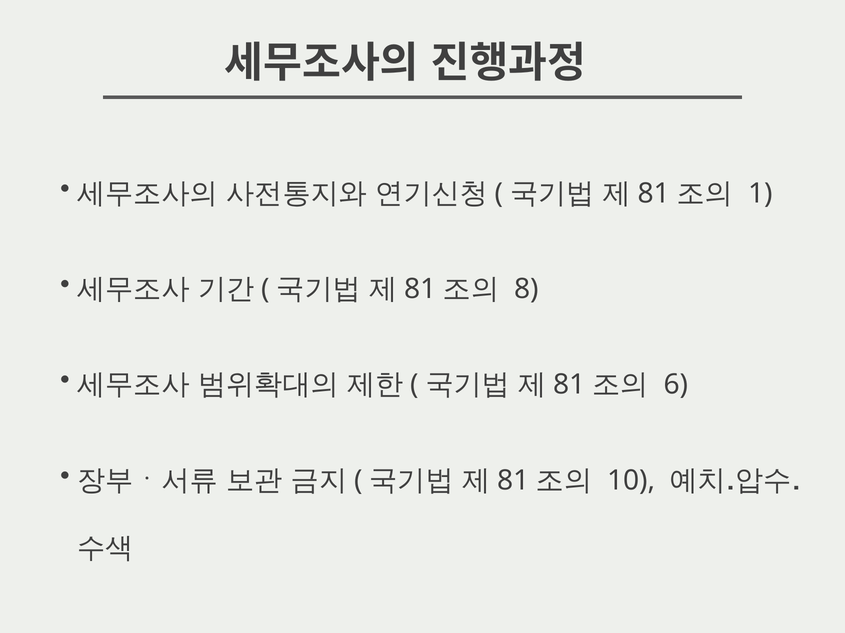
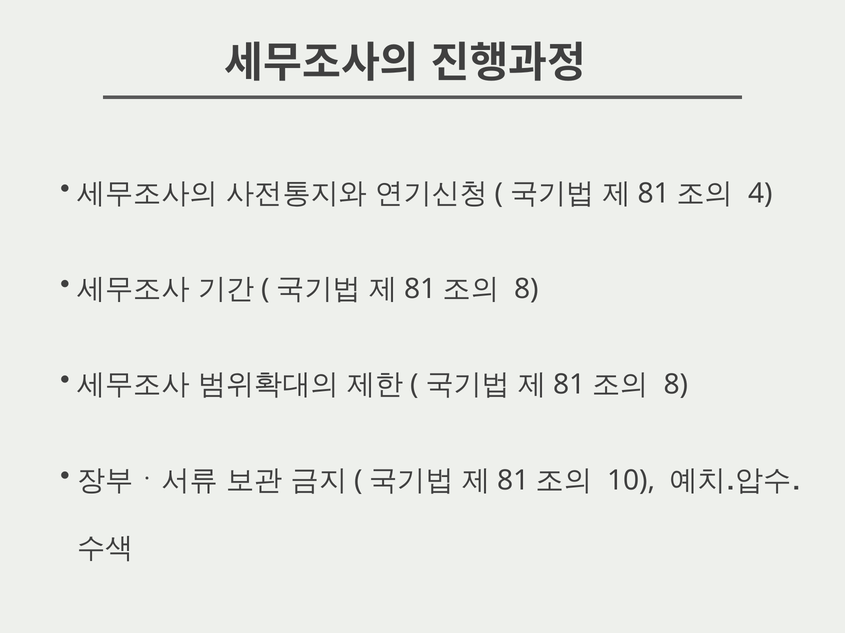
1: 1 -> 4 (760, 194)
6: 6 -> 8 (676, 385)
